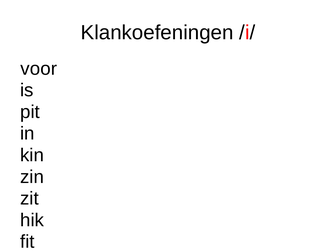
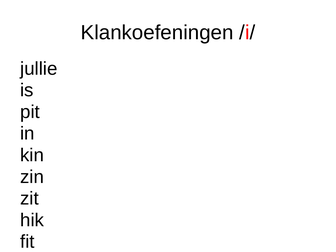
voor: voor -> jullie (39, 69)
